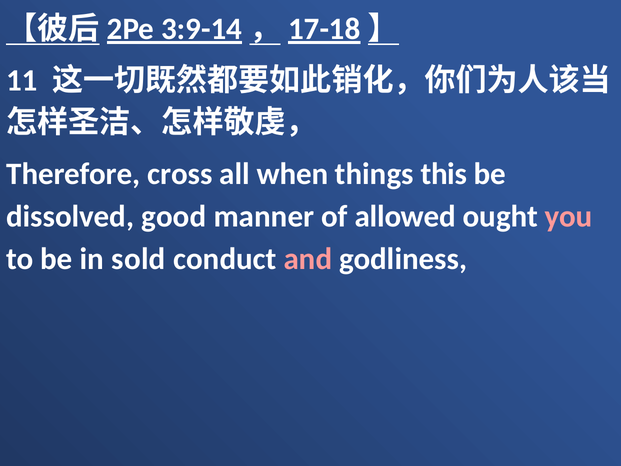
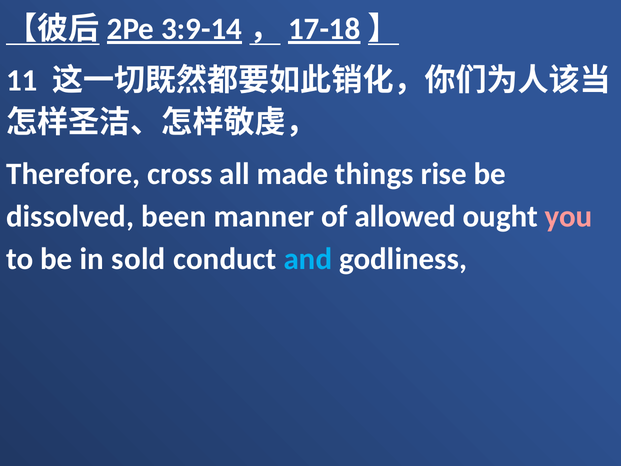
when: when -> made (293, 174)
this: this -> rise (444, 174)
good: good -> been (174, 216)
and colour: pink -> light blue (308, 259)
